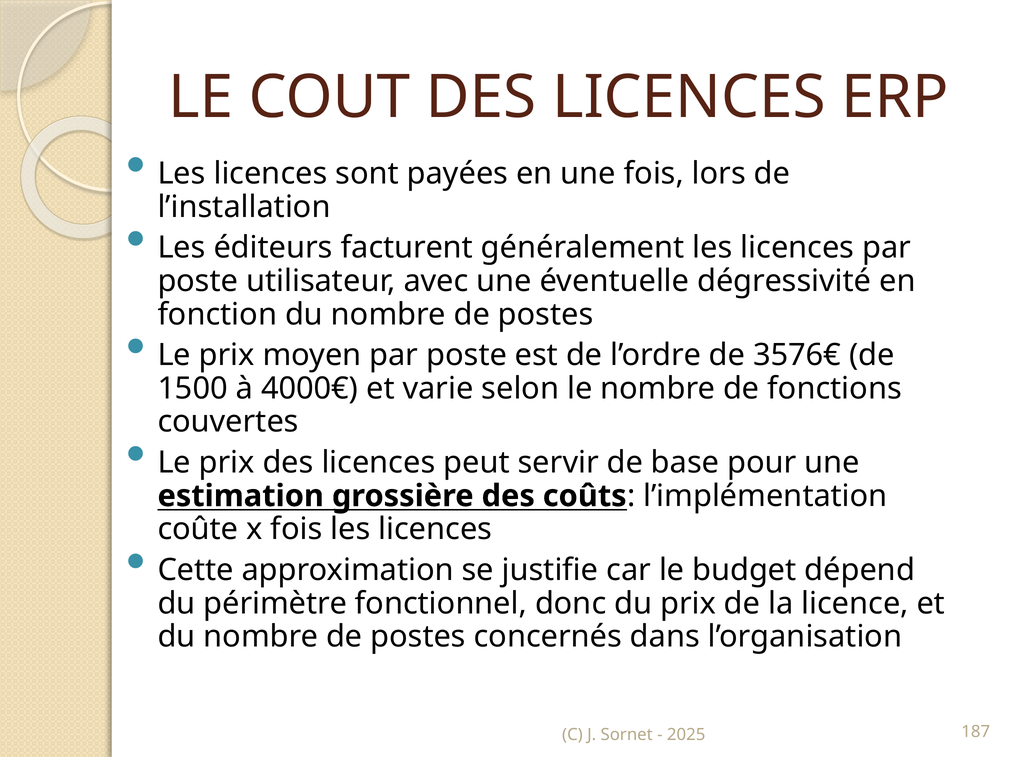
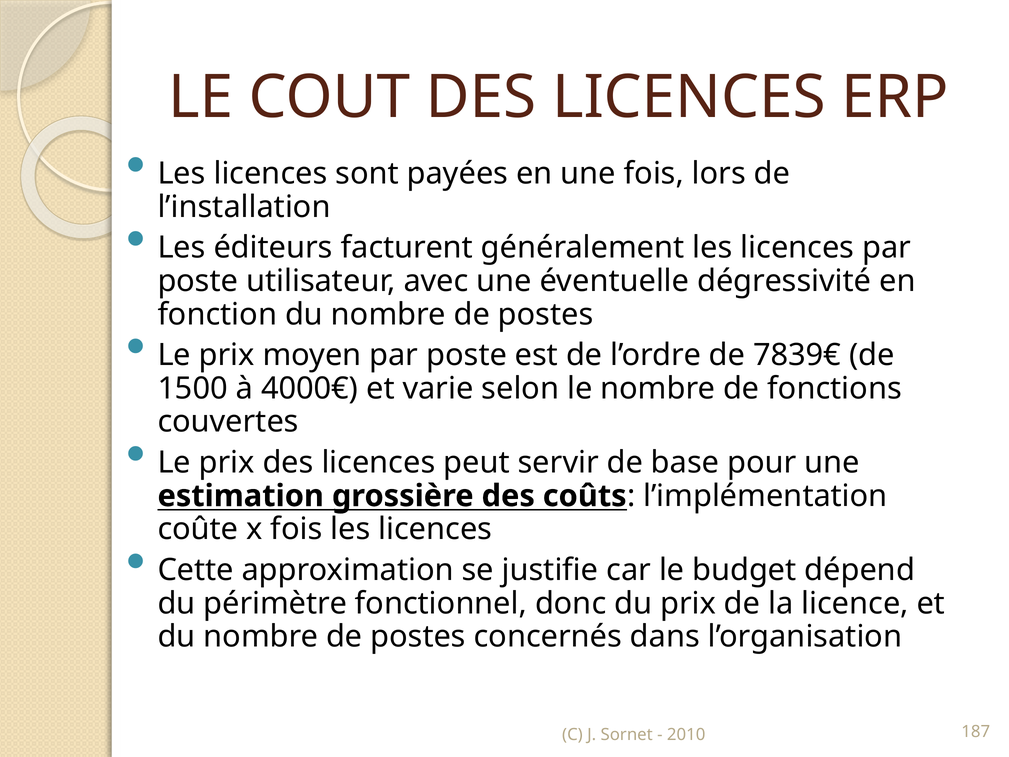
3576€: 3576€ -> 7839€ (797, 355)
2025: 2025 -> 2010 (686, 734)
